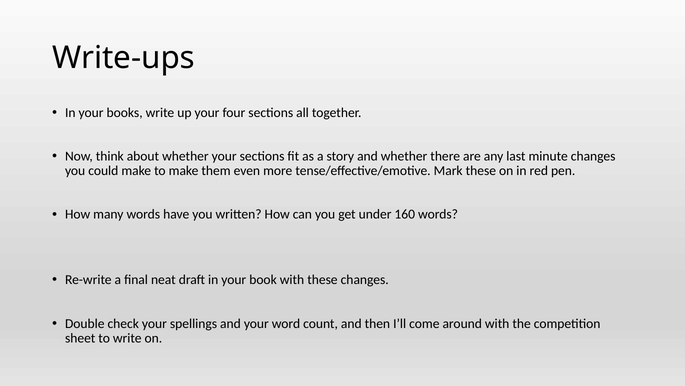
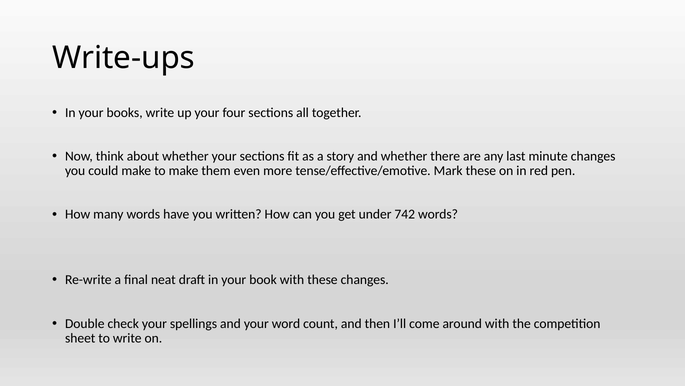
160: 160 -> 742 (405, 214)
